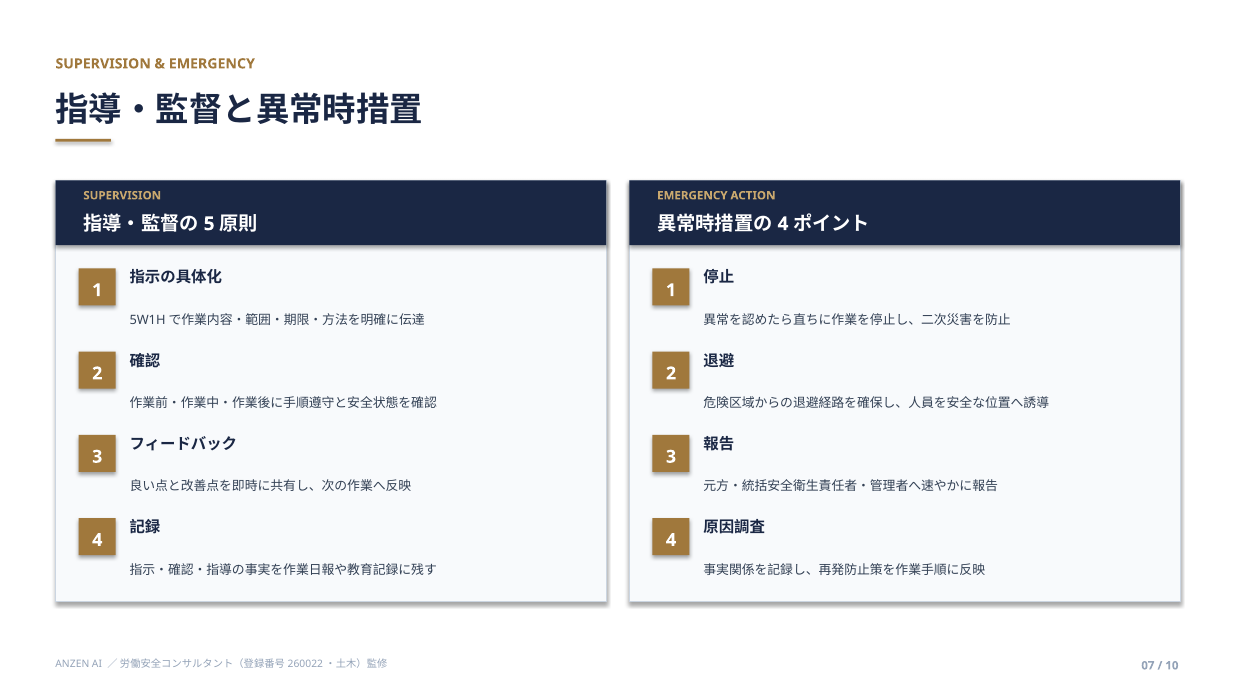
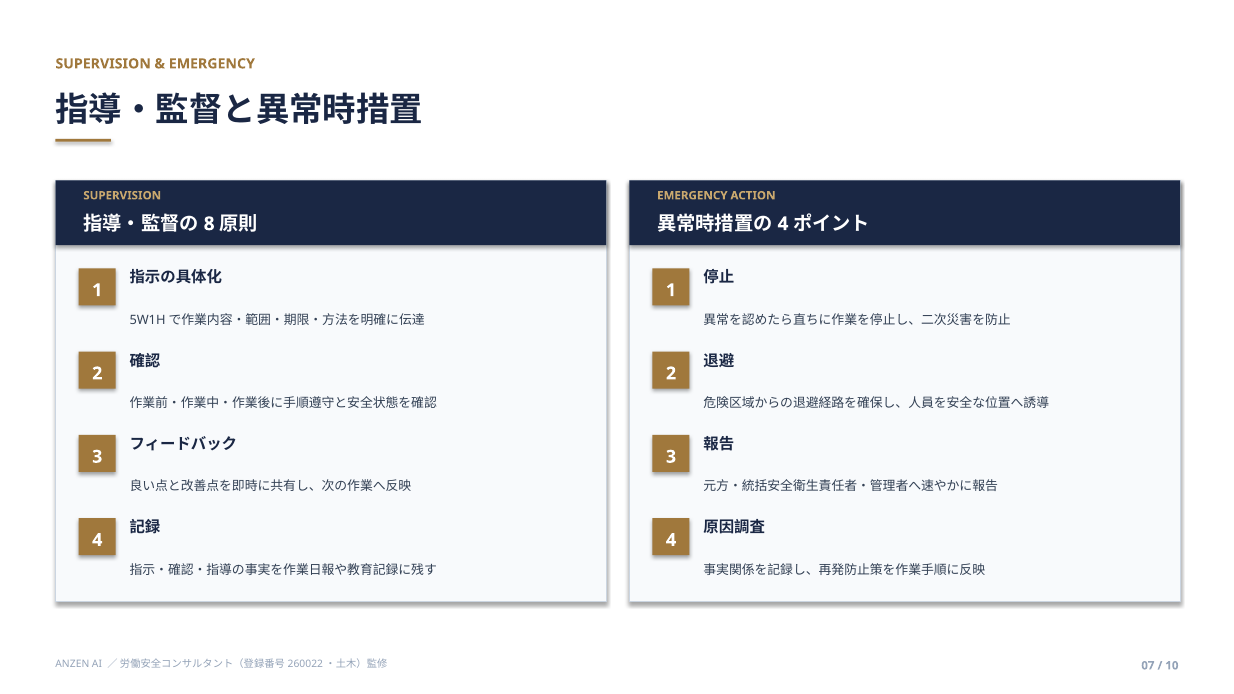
5: 5 -> 8 (209, 224)
